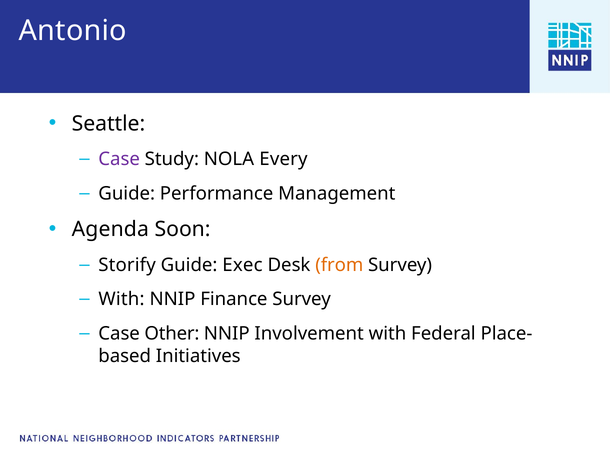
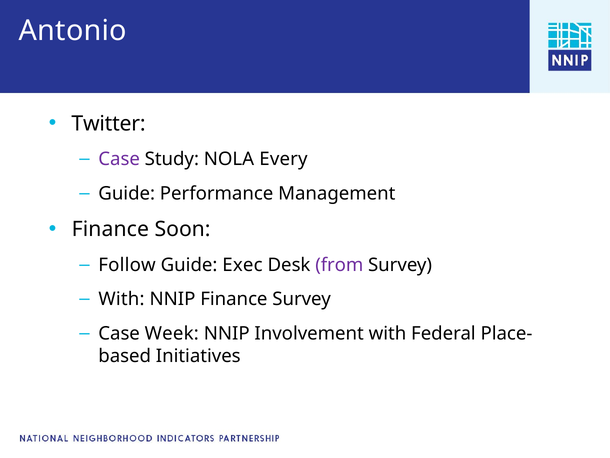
Seattle: Seattle -> Twitter (109, 123)
Agenda: Agenda -> Finance (110, 229)
Storify: Storify -> Follow (127, 265)
from colour: orange -> purple (339, 265)
Other: Other -> Week (172, 333)
